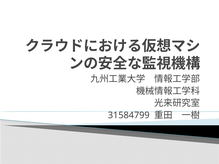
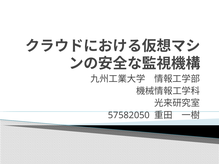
31584799: 31584799 -> 57582050 (129, 115)
